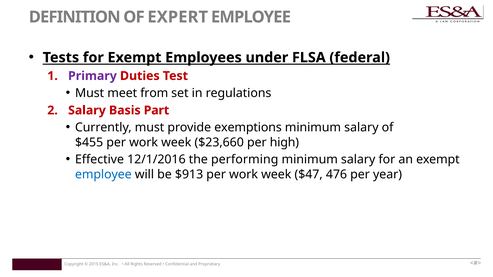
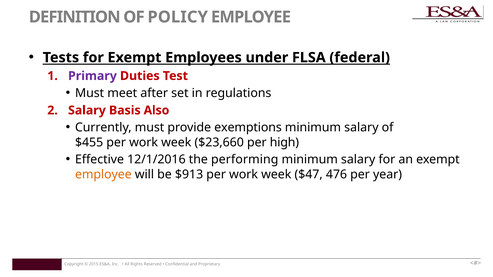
EXPERT: EXPERT -> POLICY (178, 17)
from: from -> after (154, 93)
Part: Part -> Also (156, 110)
employee colour: blue -> orange (103, 175)
